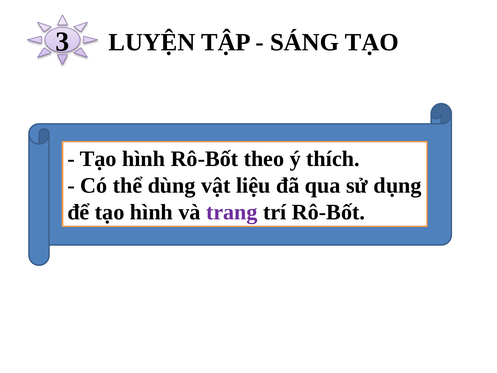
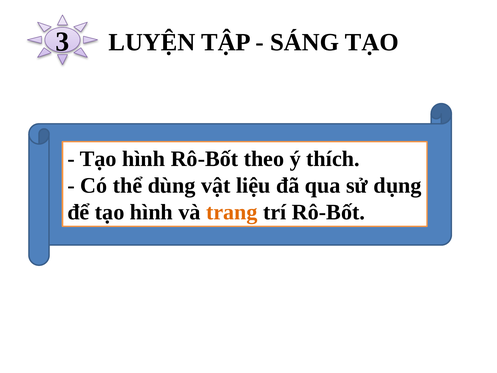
trang colour: purple -> orange (232, 212)
